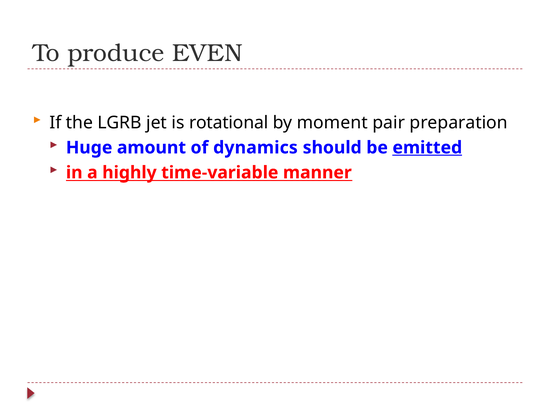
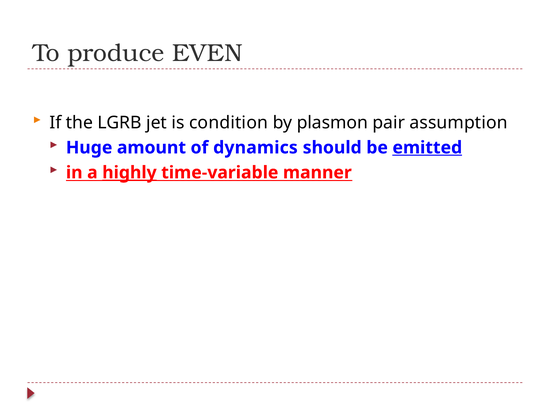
rotational: rotational -> condition (229, 123)
moment: moment -> plasmon (332, 123)
preparation: preparation -> assumption (459, 123)
highly underline: none -> present (129, 172)
